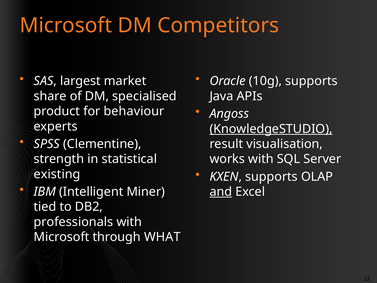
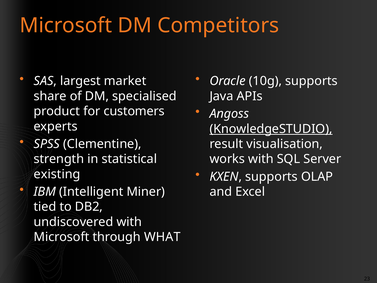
behaviour: behaviour -> customers (134, 111)
and underline: present -> none (221, 192)
professionals: professionals -> undiscovered (73, 222)
